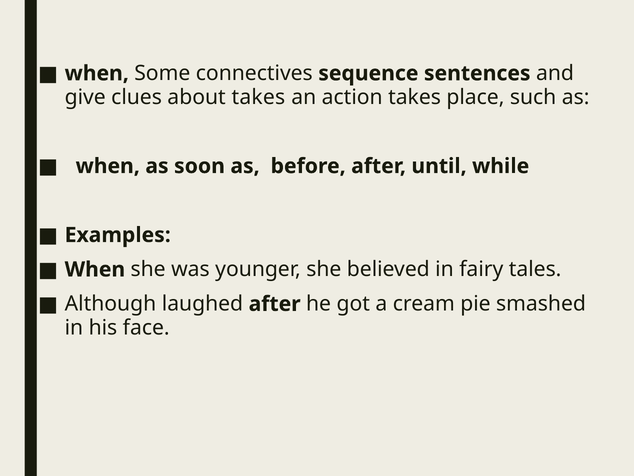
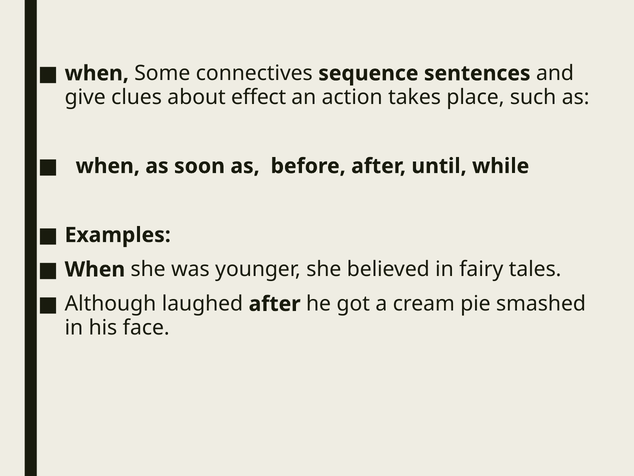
about takes: takes -> effect (259, 97)
